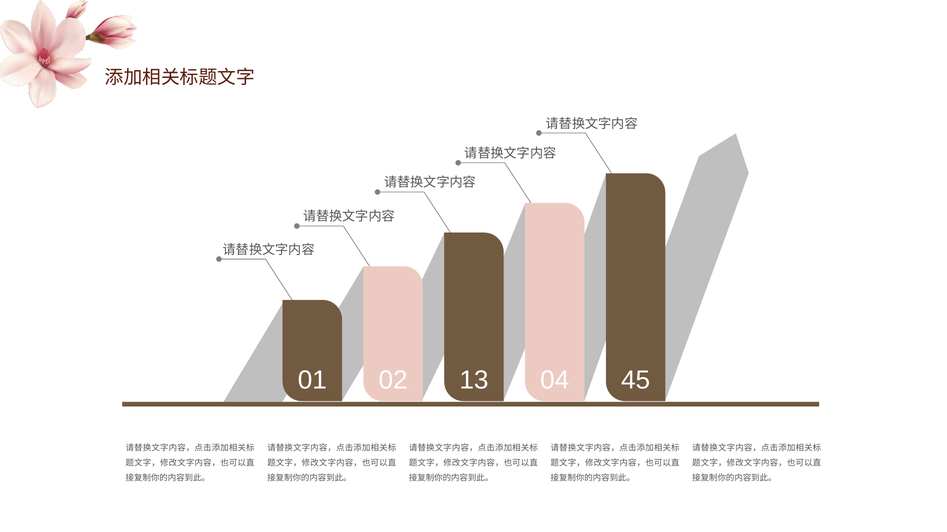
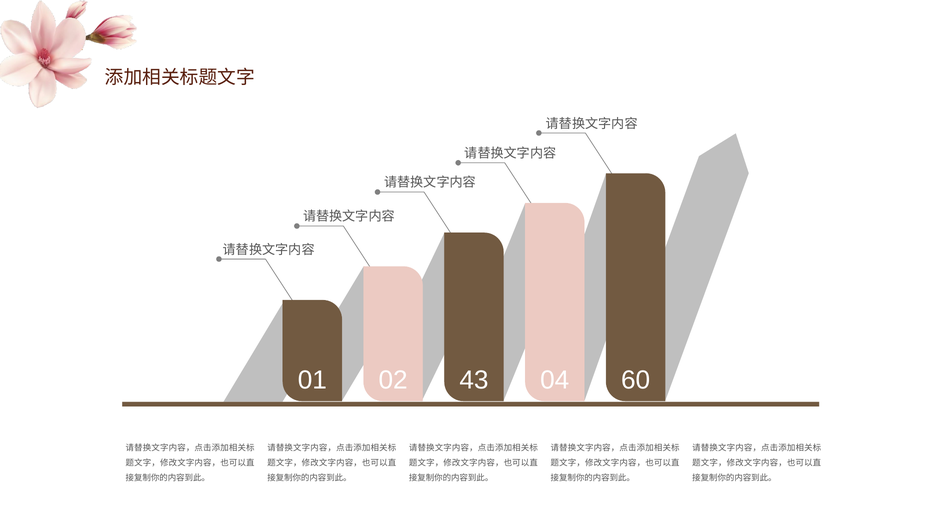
13: 13 -> 43 (474, 381)
45: 45 -> 60 (636, 381)
